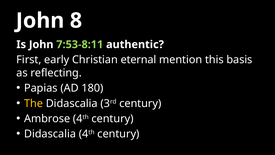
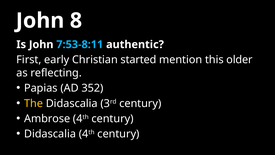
7:53-8:11 colour: light green -> light blue (80, 44)
eternal: eternal -> started (139, 60)
basis: basis -> older (239, 60)
180: 180 -> 352 (92, 88)
